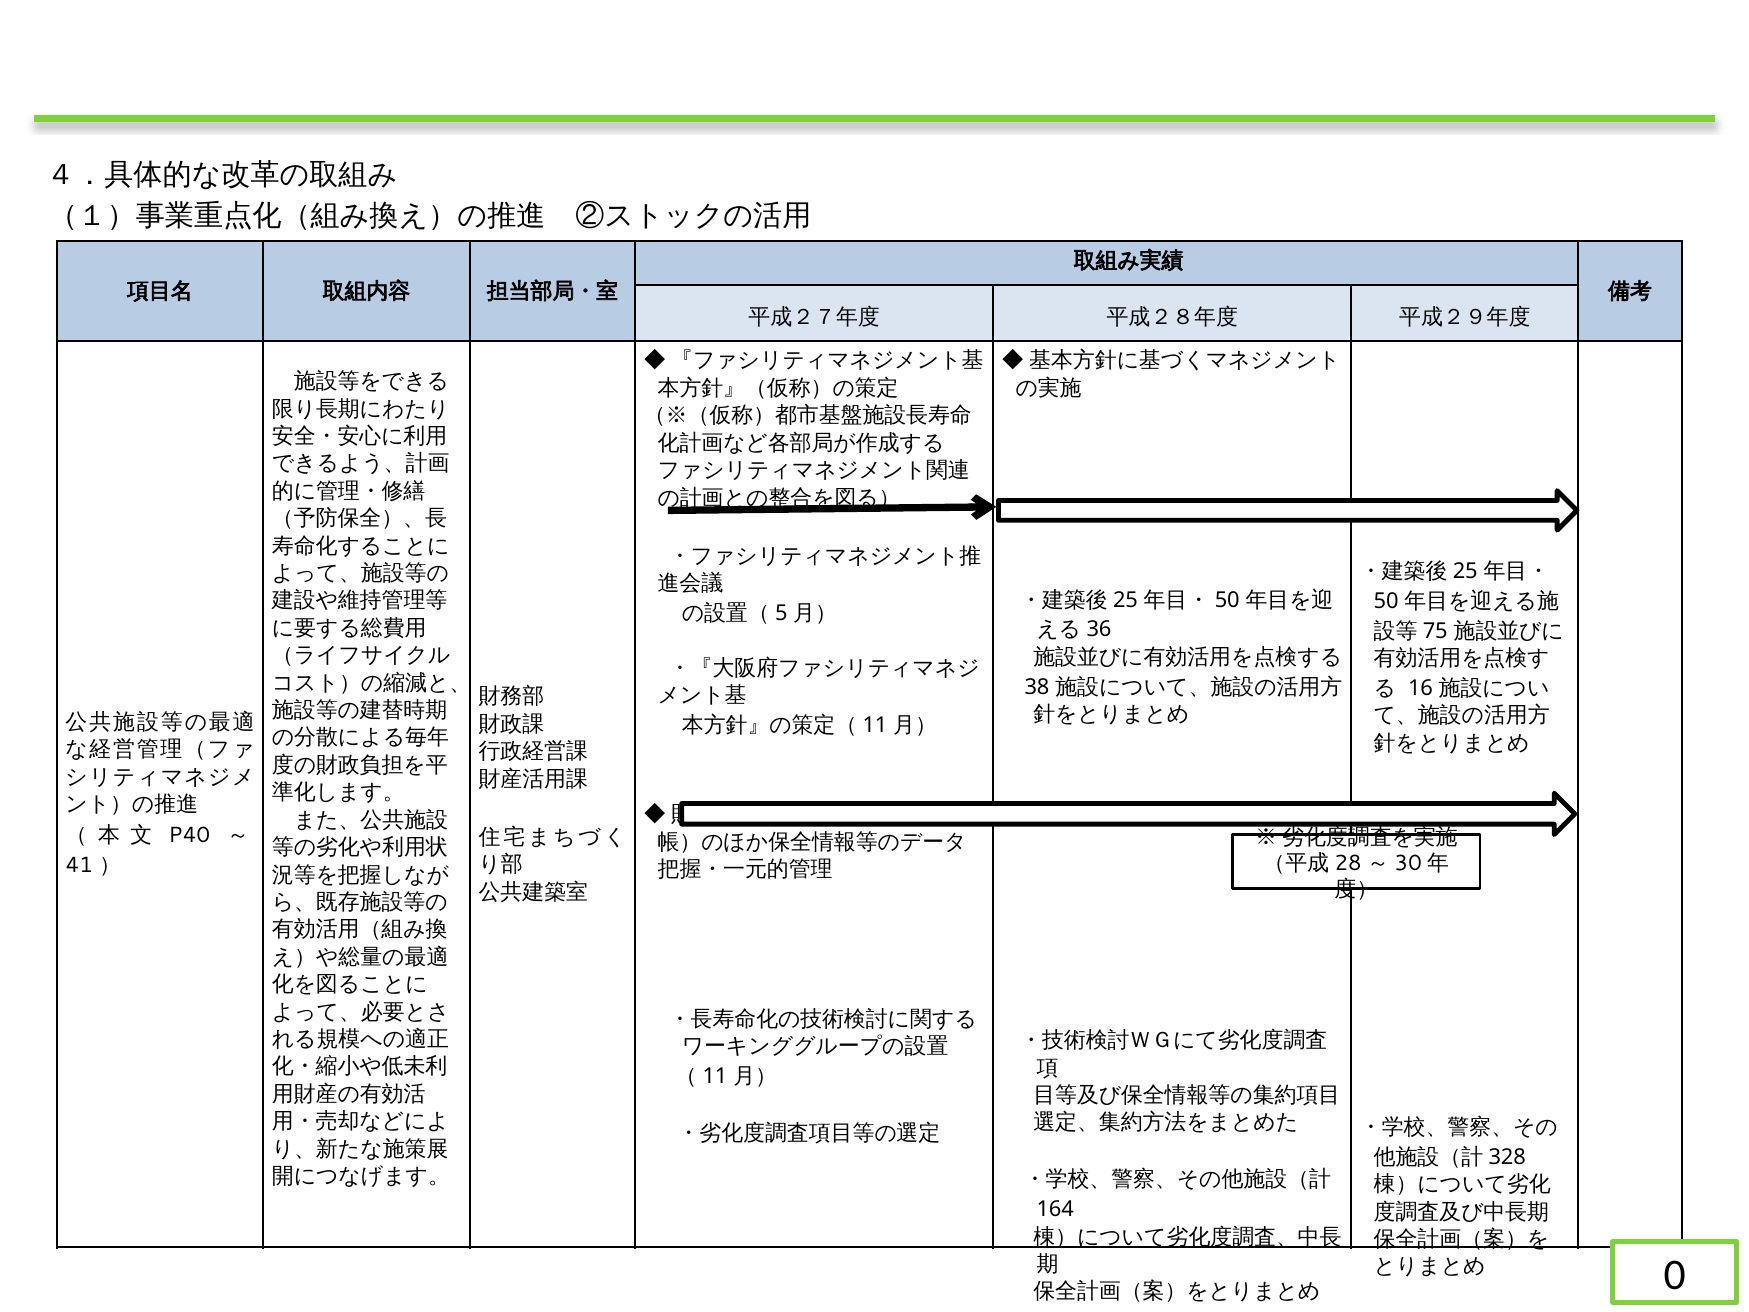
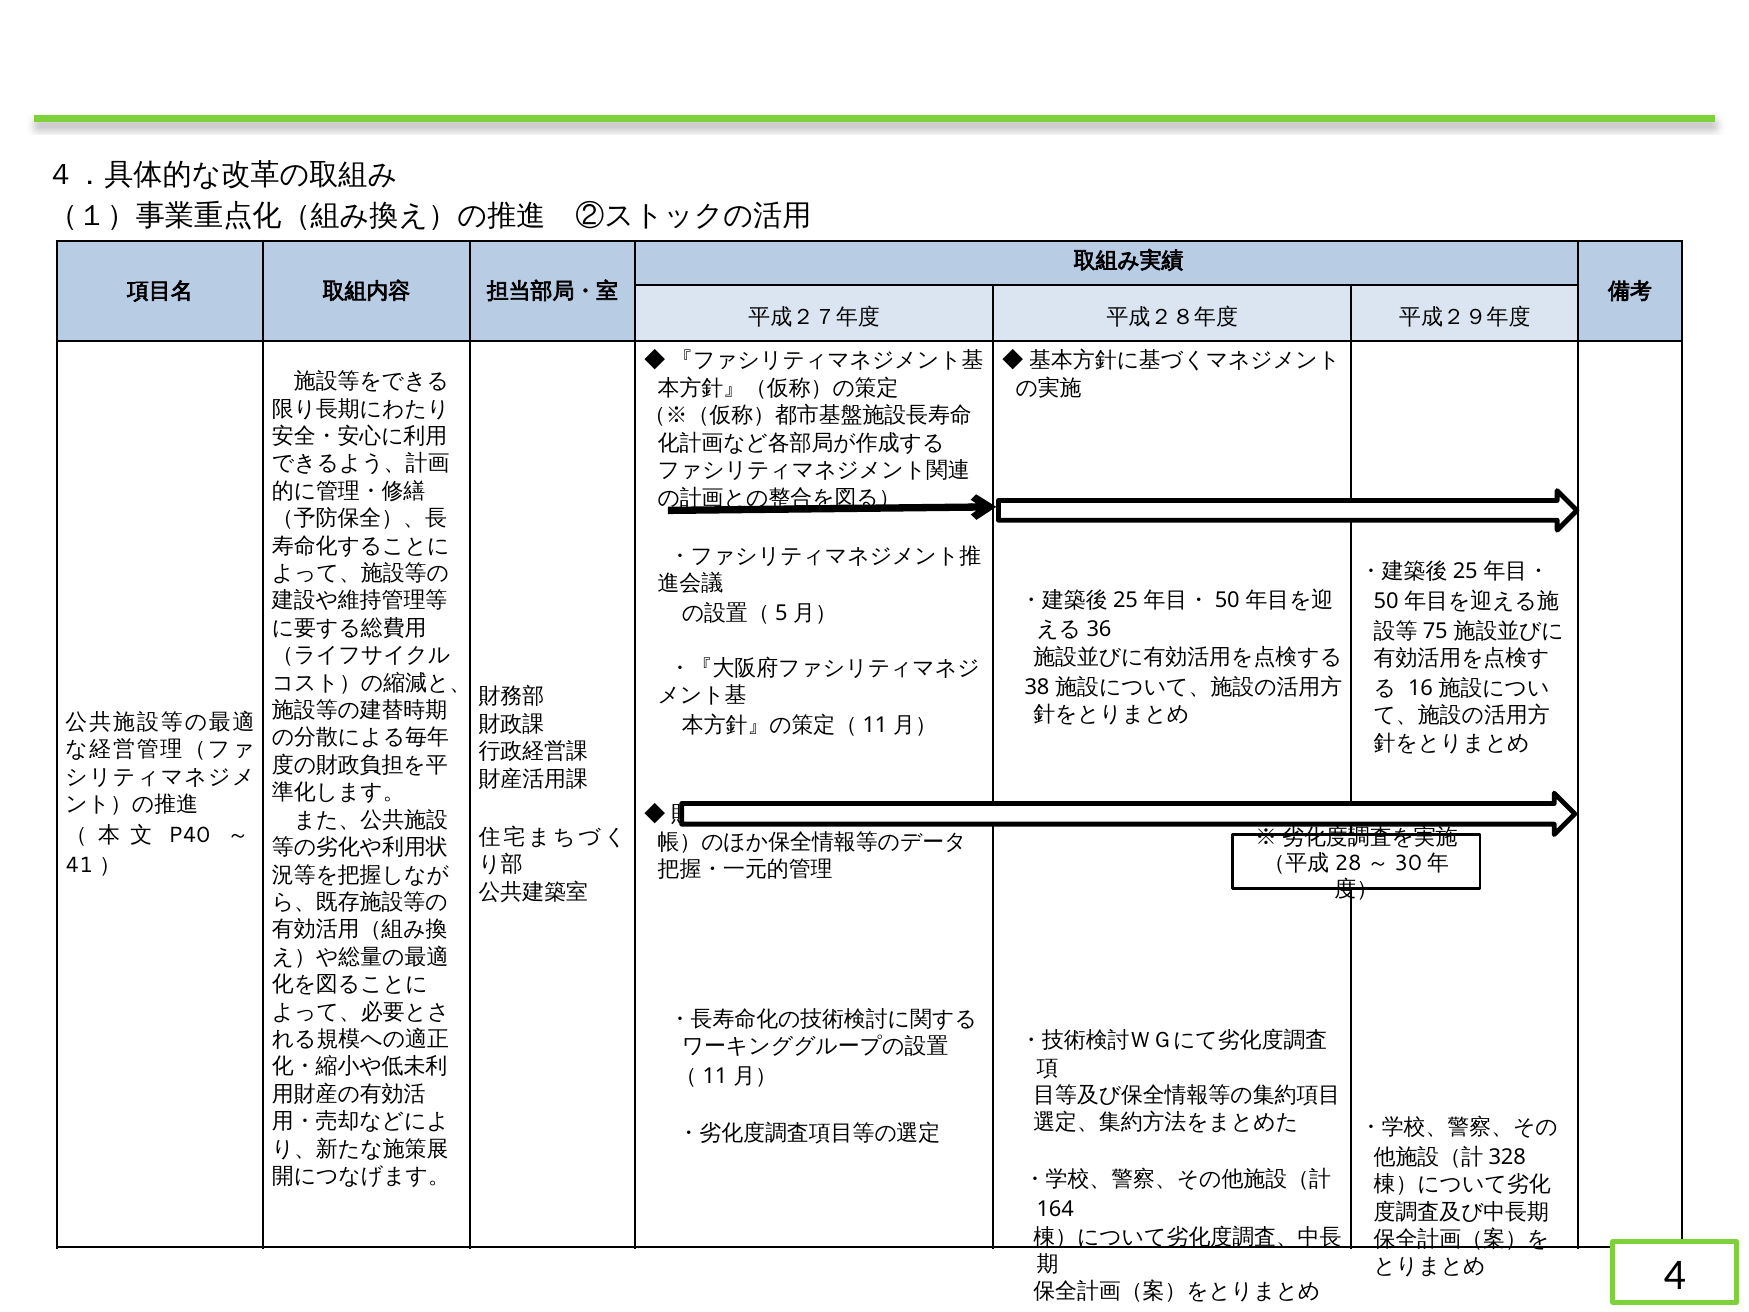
0: 0 -> 4 (1675, 1275)
